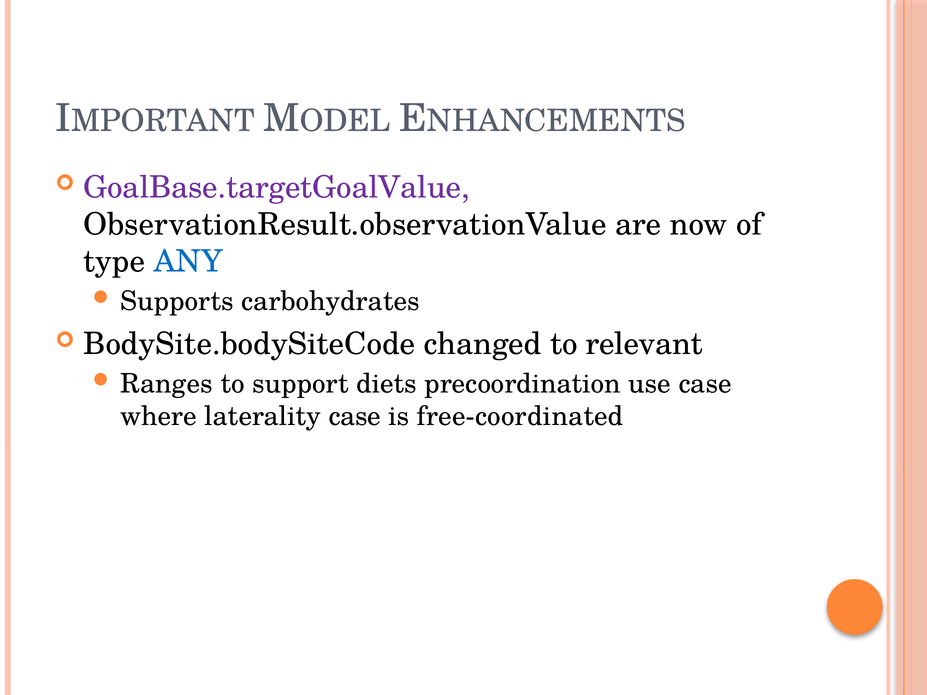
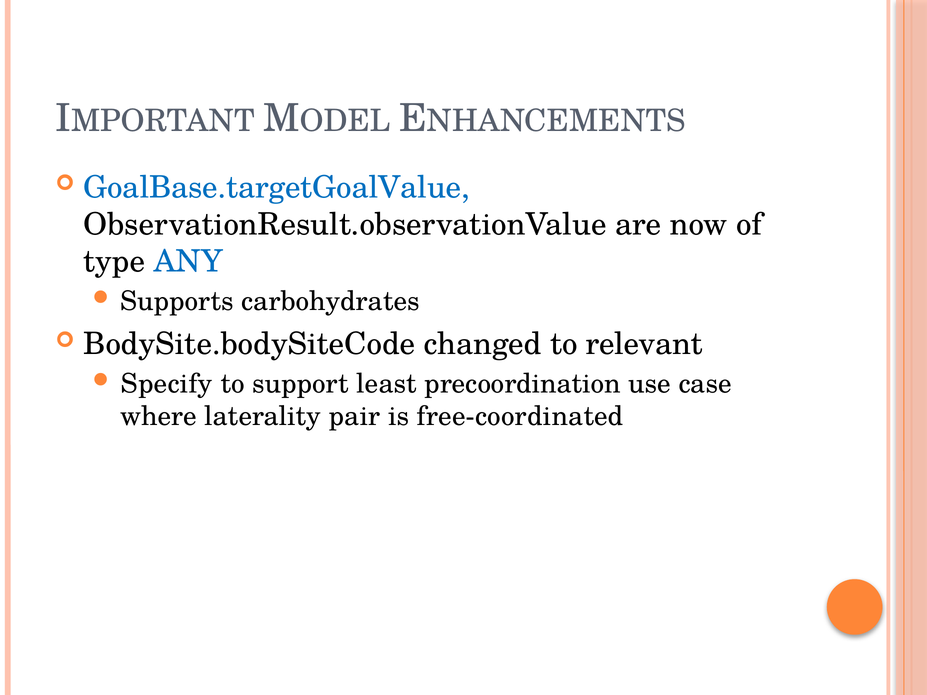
GoalBase.targetGoalValue colour: purple -> blue (276, 187)
Ranges: Ranges -> Specify (167, 384)
diets: diets -> least (387, 384)
laterality case: case -> pair (355, 417)
